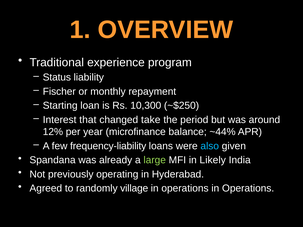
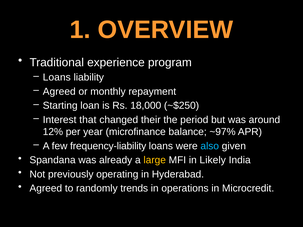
Status: Status -> Loans (57, 77)
Fischer: Fischer -> Agreed (59, 92)
10,300: 10,300 -> 18,000 (146, 106)
take: take -> their (151, 120)
~44%: ~44% -> ~97% (223, 132)
large colour: light green -> yellow (155, 160)
village: village -> trends (134, 189)
operations in Operations: Operations -> Microcredit (248, 189)
